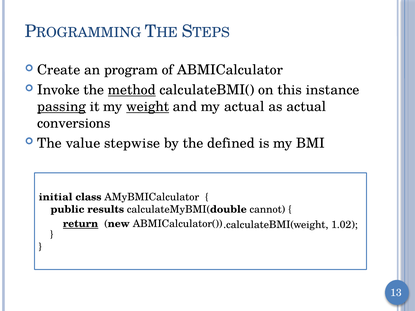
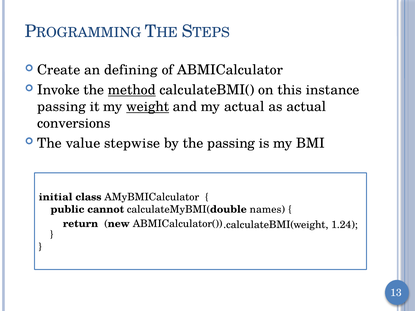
program: program -> defining (131, 70)
passing underline: present -> none (62, 107)
the defined: defined -> passing (231, 143)
results: results -> cannot (106, 210)
cannot: cannot -> names (267, 210)
return underline: present -> none (81, 224)
1.02: 1.02 -> 1.24 (341, 225)
